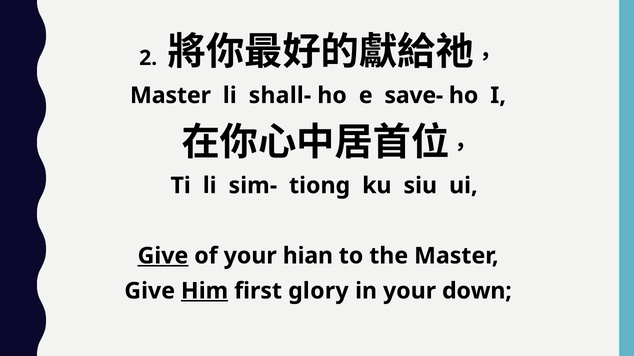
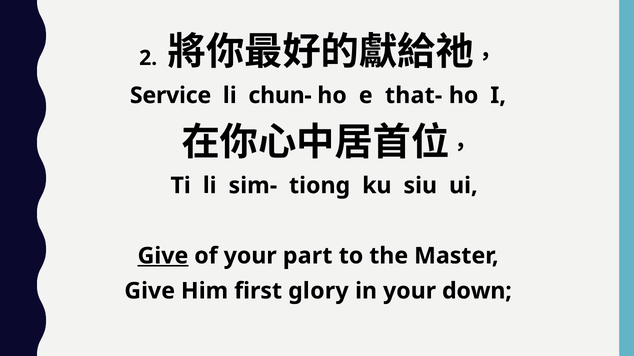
Master: Master -> Service (171, 96)
shall-: shall- -> chun- (280, 96)
save-: save- -> that- (414, 96)
hian: hian -> part (308, 256)
Him underline: present -> none (205, 291)
